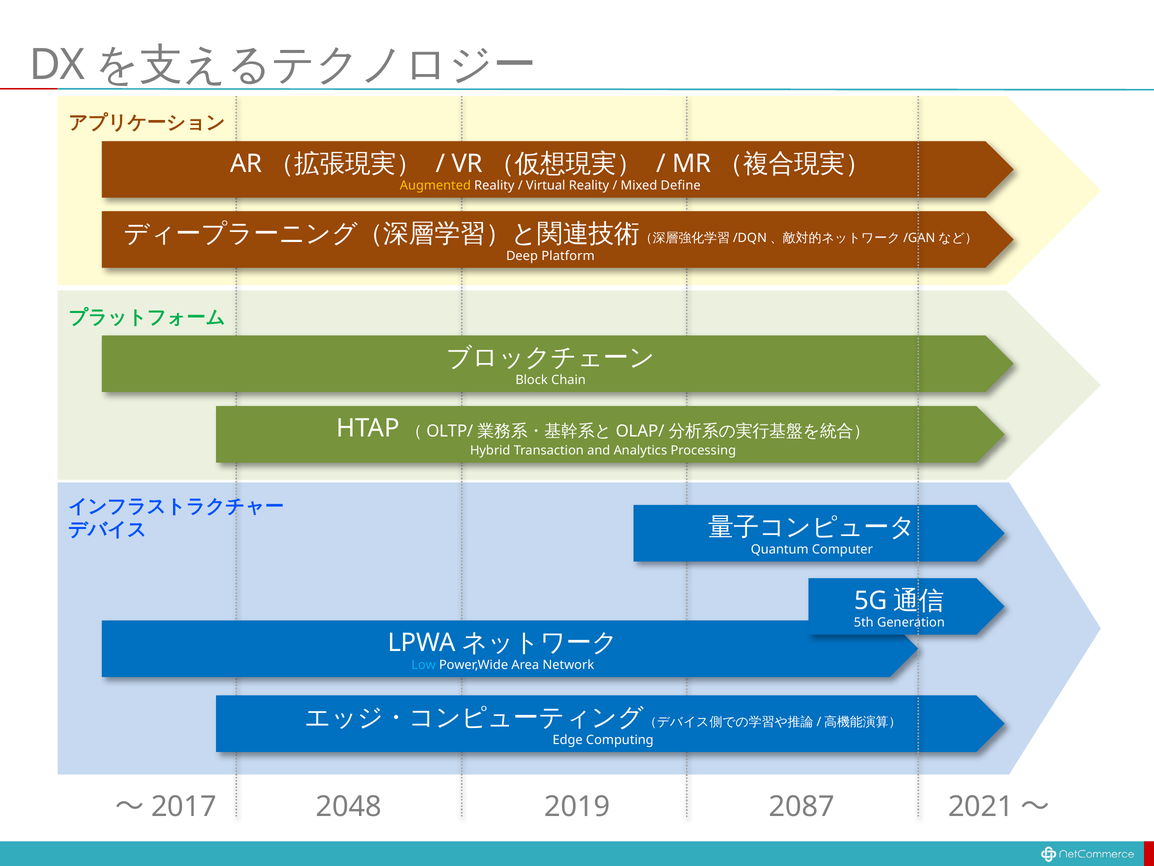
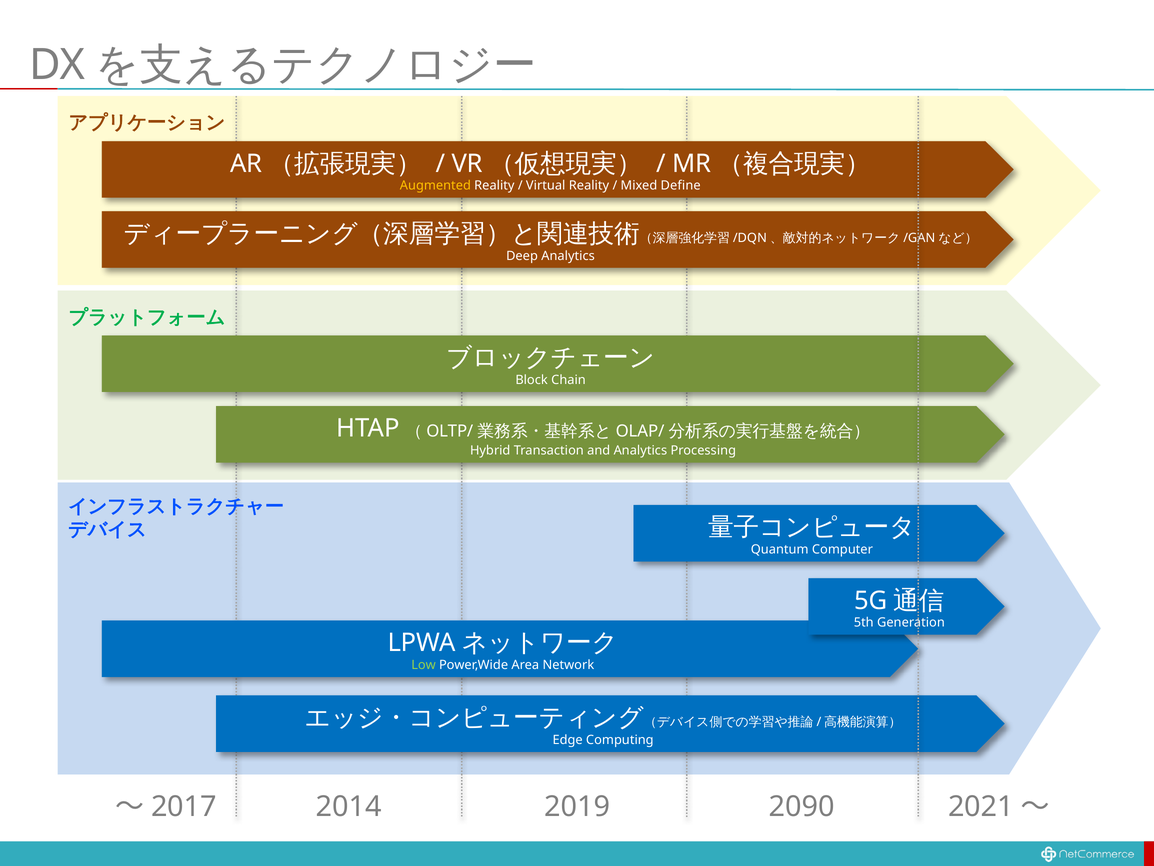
Deep Platform: Platform -> Analytics (568, 256)
Low colour: light blue -> light green (424, 665)
2048: 2048 -> 2014 (349, 806)
2087: 2087 -> 2090 (802, 806)
